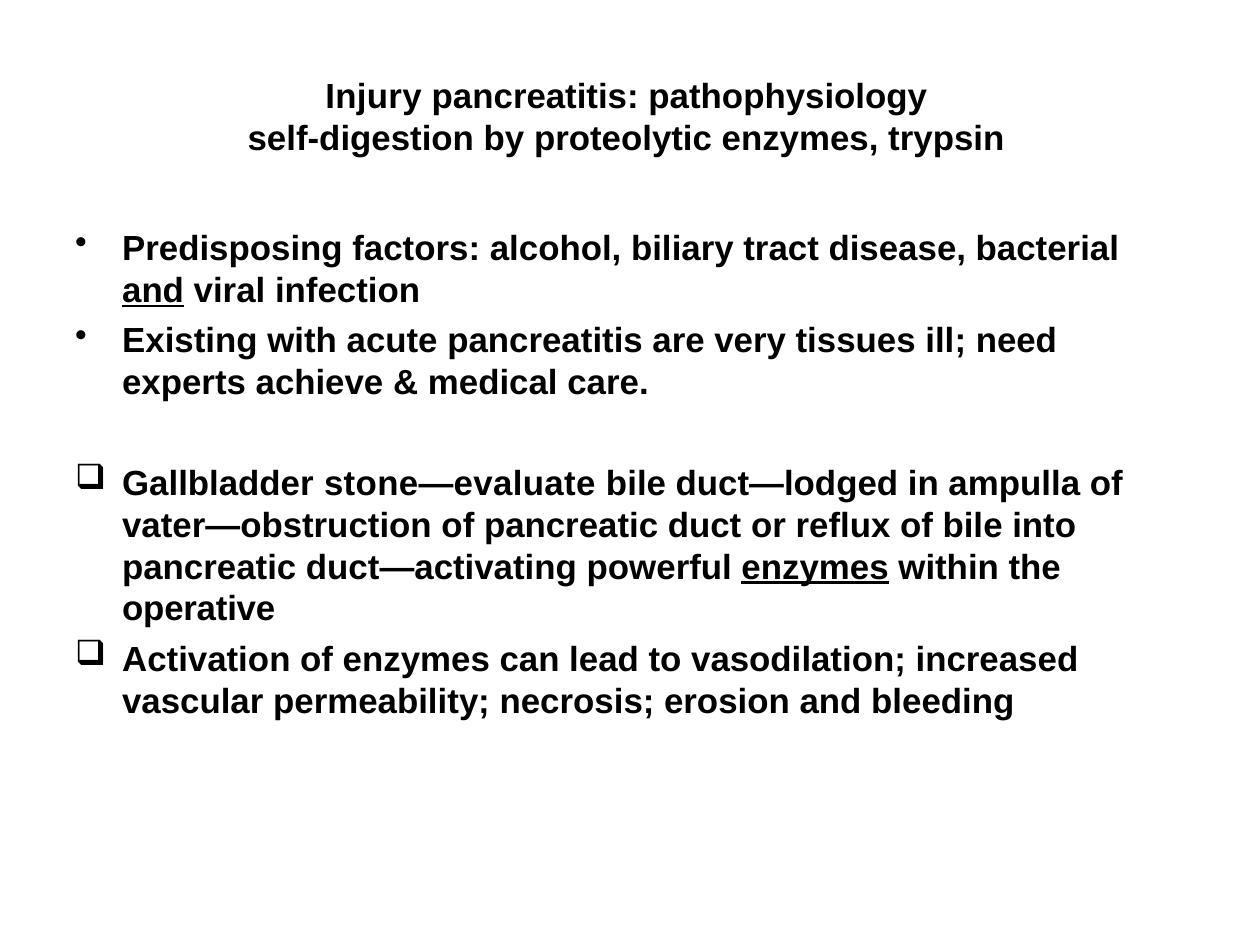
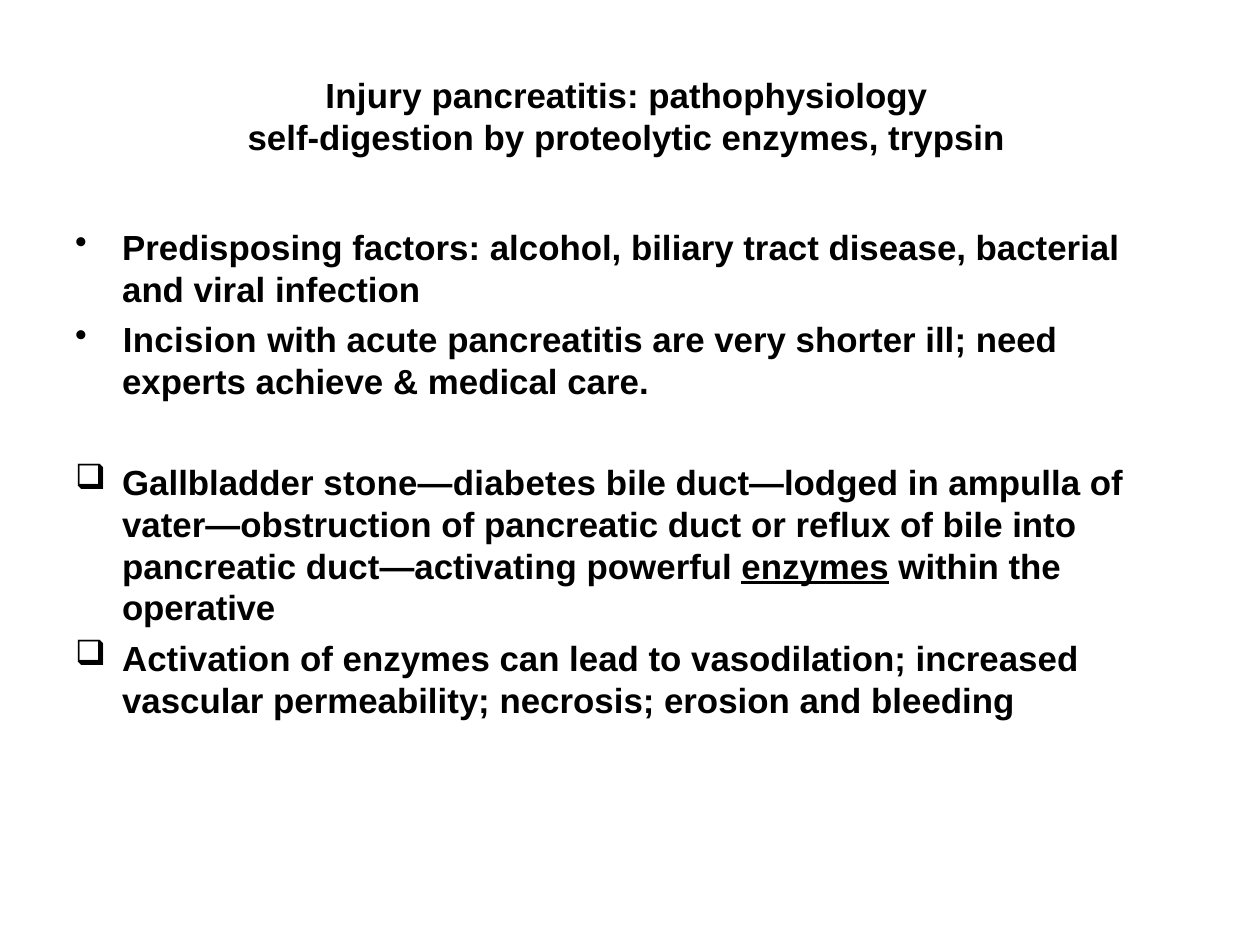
and underline: present -> none (153, 291)
Existing: Existing -> Incision (190, 341)
tissues: tissues -> shorter (856, 341)
stone—evaluate: stone—evaluate -> stone—diabetes (460, 484)
